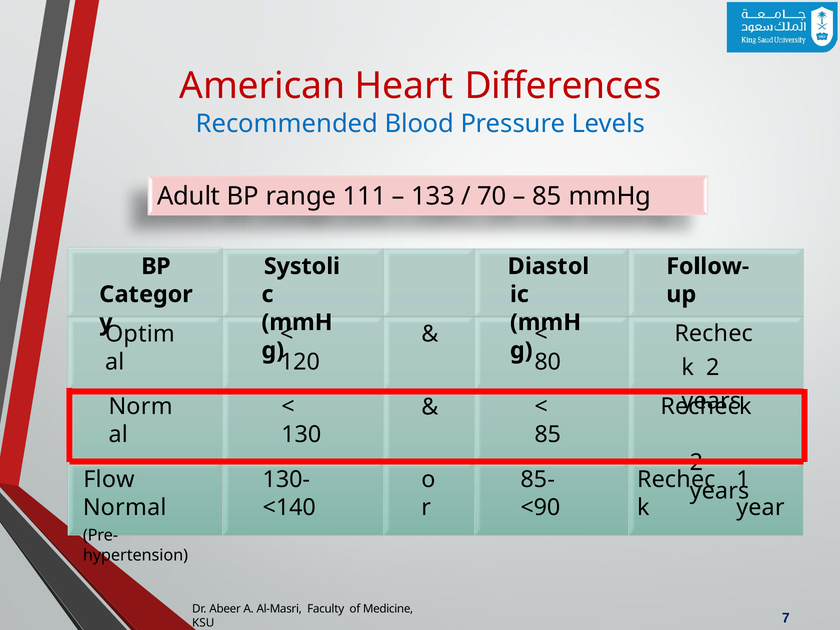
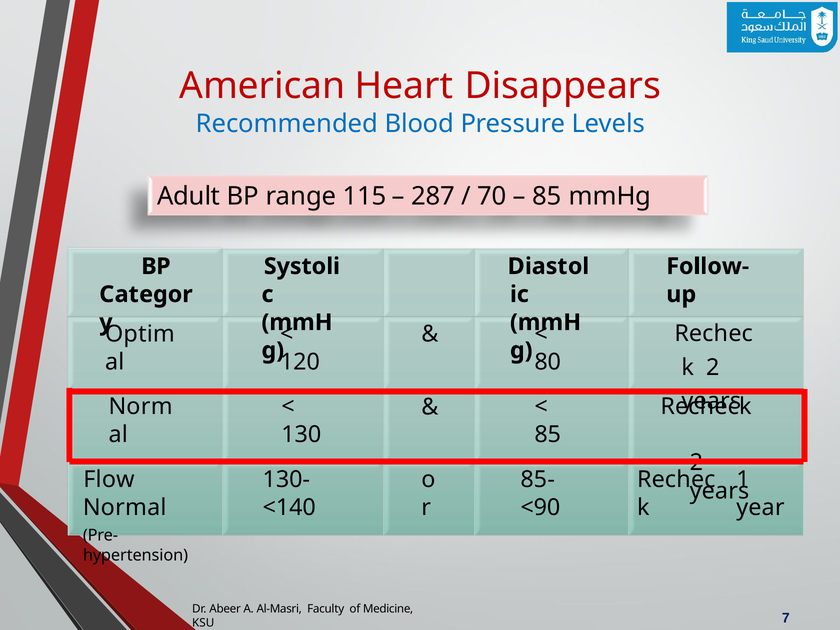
Differences: Differences -> Disappears (563, 86)
111: 111 -> 115 (365, 197)
133: 133 -> 287 (433, 197)
